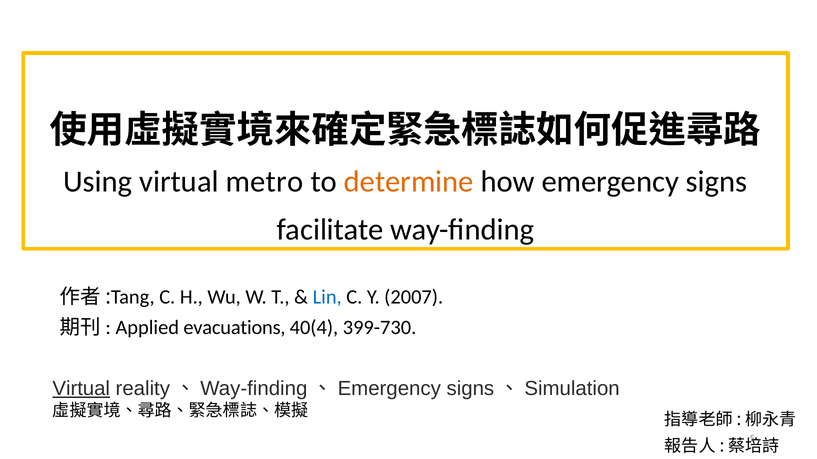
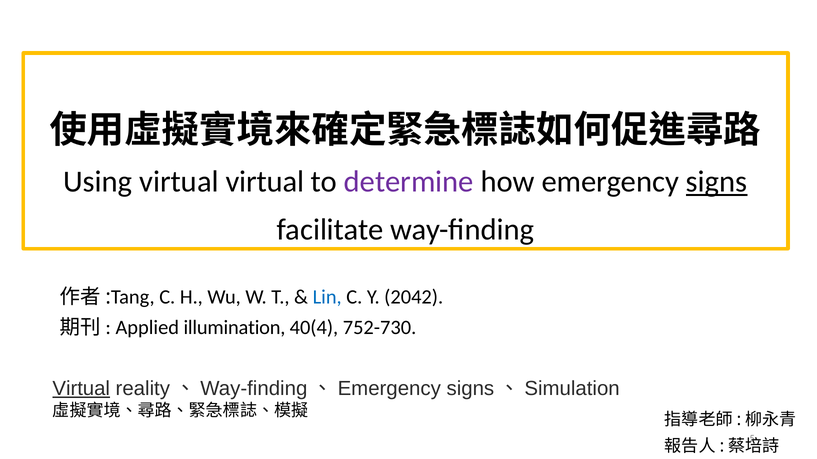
virtual metro: metro -> virtual (265, 182)
determine colour: orange -> purple (409, 182)
signs underline: none -> present (717, 182)
2007: 2007 -> 2042 (414, 297)
evacuations: evacuations -> illumination (234, 328)
399-730: 399-730 -> 752-730 (380, 328)
